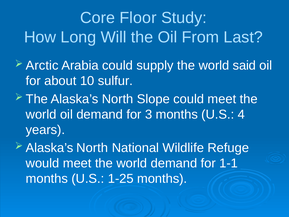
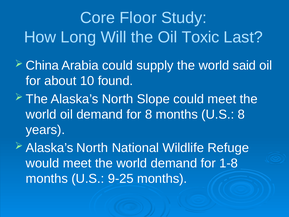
From: From -> Toxic (200, 37)
Arctic: Arctic -> China (42, 65)
sulfur: sulfur -> found (115, 81)
for 3: 3 -> 8 (149, 114)
U.S 4: 4 -> 8 (241, 114)
1-1: 1-1 -> 1-8 (229, 163)
1-25: 1-25 -> 9-25 (121, 179)
